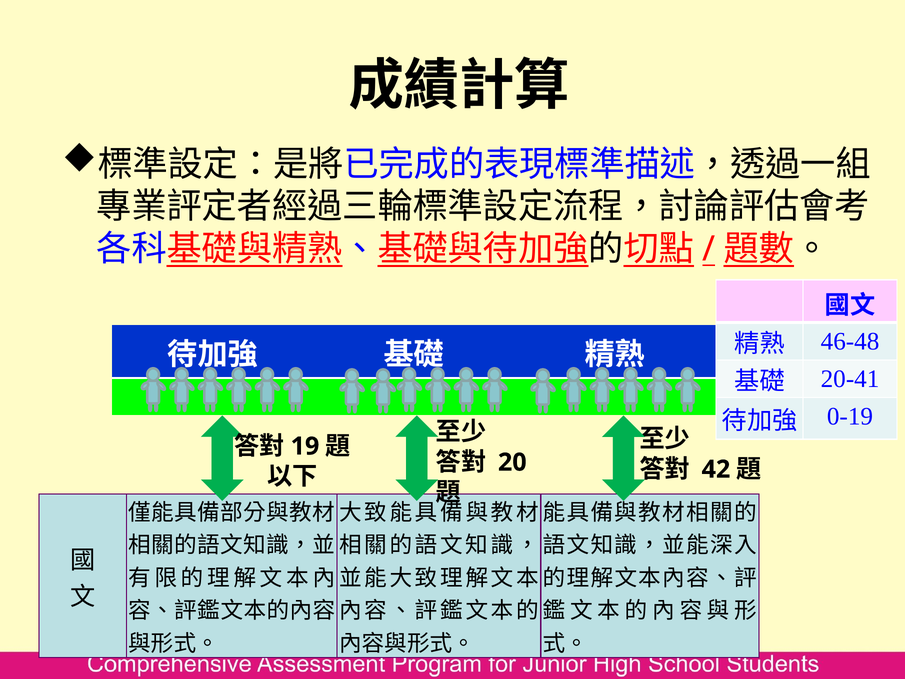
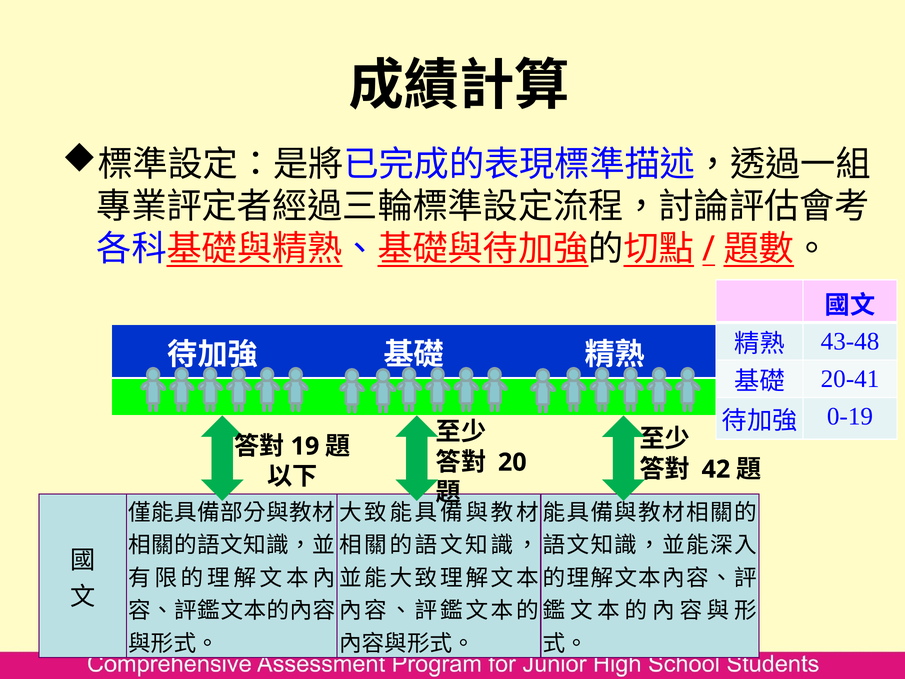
46-48: 46-48 -> 43-48 (850, 341)
